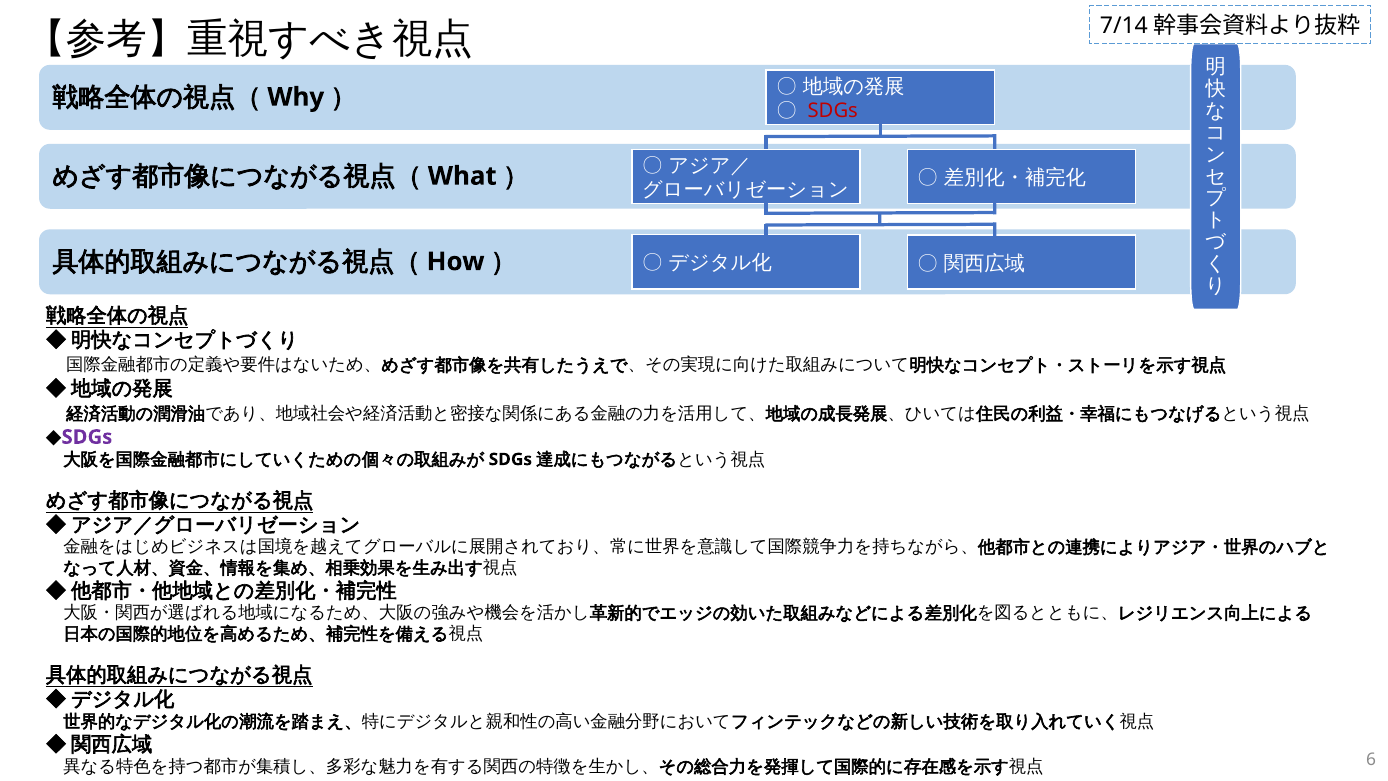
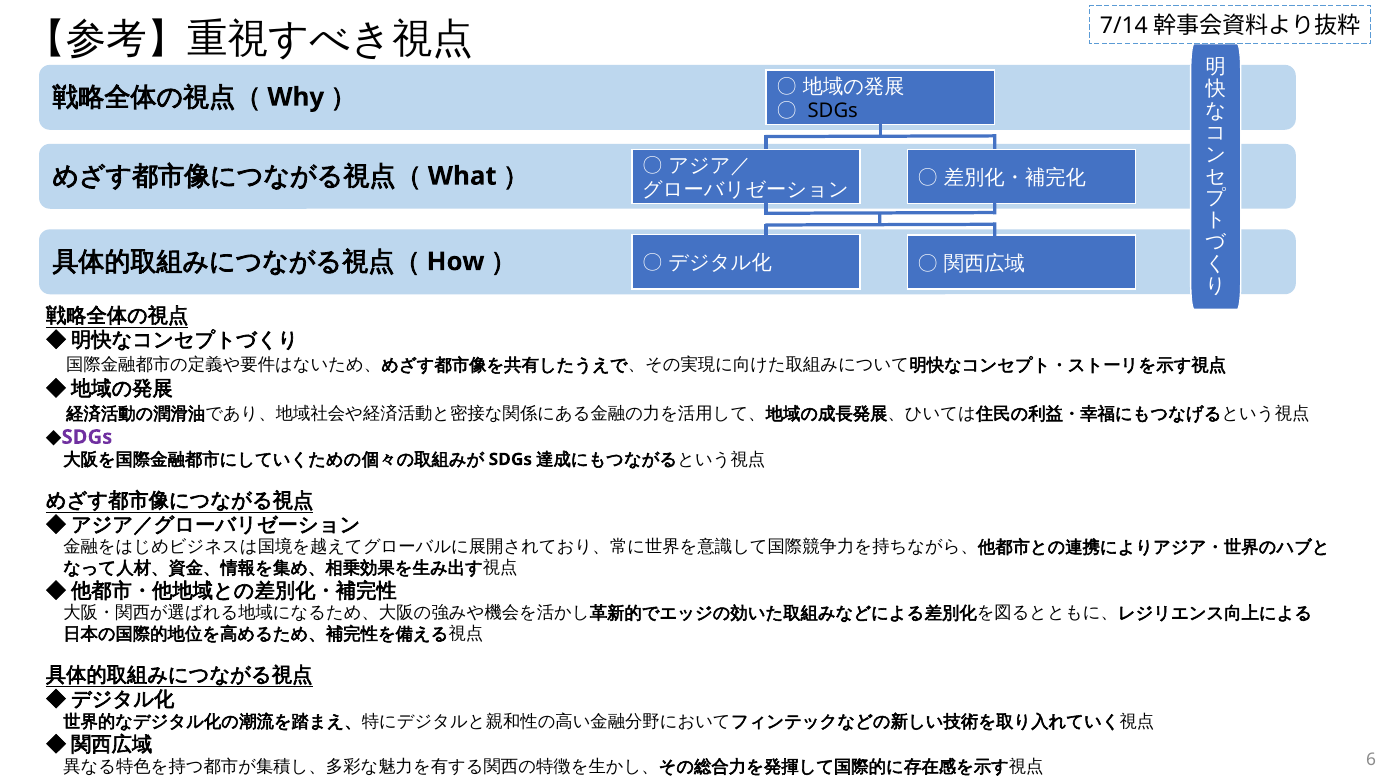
SDGs colour: red -> black (833, 111)
